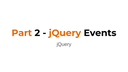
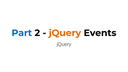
Part colour: orange -> blue (22, 33)
